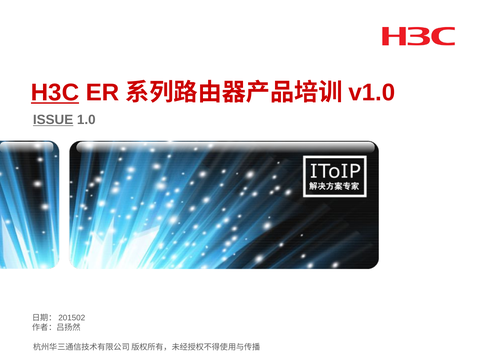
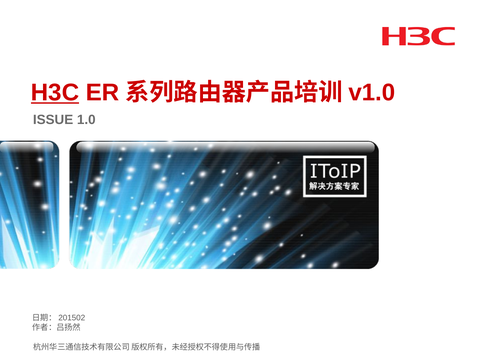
ISSUE underline: present -> none (53, 120)
